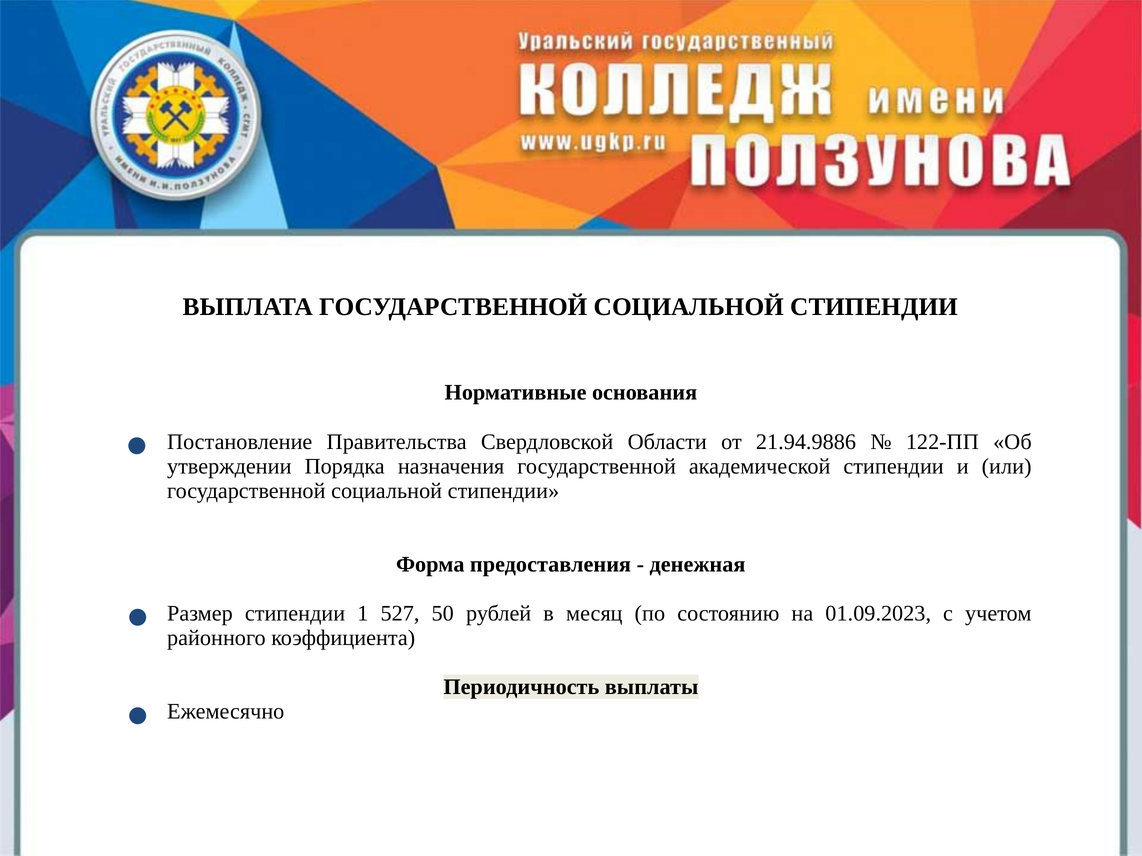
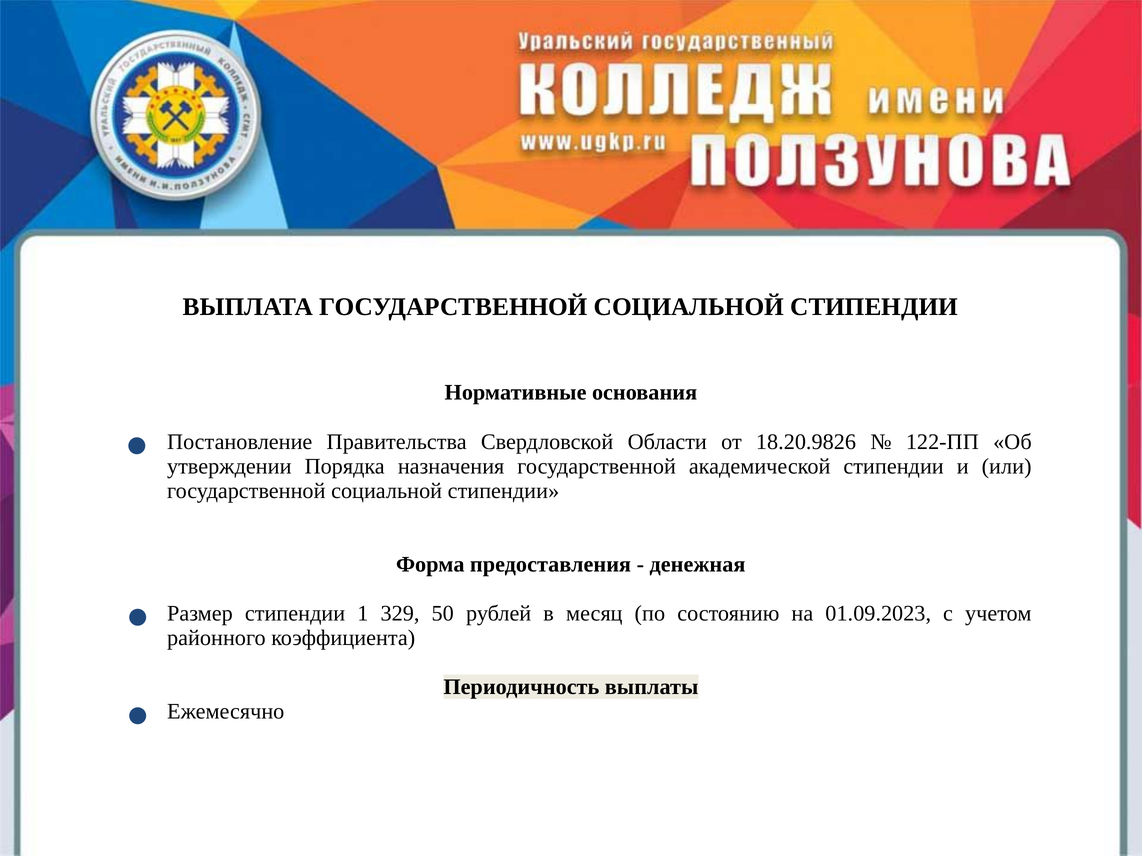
21.94.9886: 21.94.9886 -> 18.20.9826 (806, 442)
527: 527 -> 329 (400, 614)
